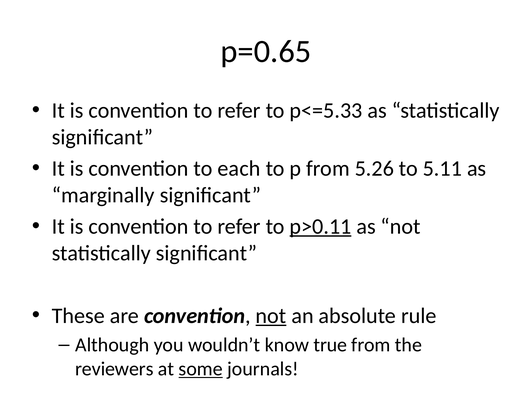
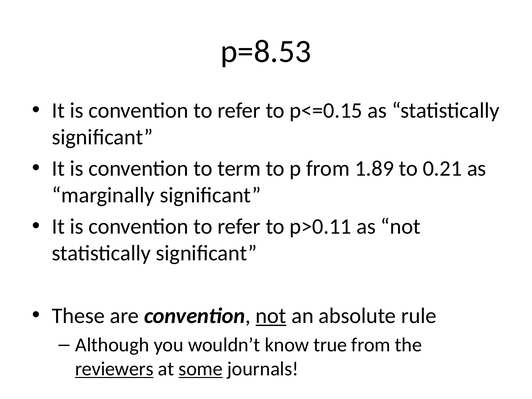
p=0.65: p=0.65 -> p=8.53 (266, 51)
p<=5.33: p<=5.33 -> p<=0.15 (326, 111)
each: each -> term (239, 169)
5.26: 5.26 -> 1.89 (374, 169)
5.11: 5.11 -> 0.21 (442, 169)
p>0.11 underline: present -> none (320, 226)
reviewers underline: none -> present (114, 369)
